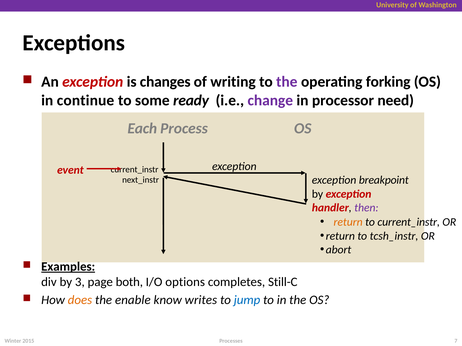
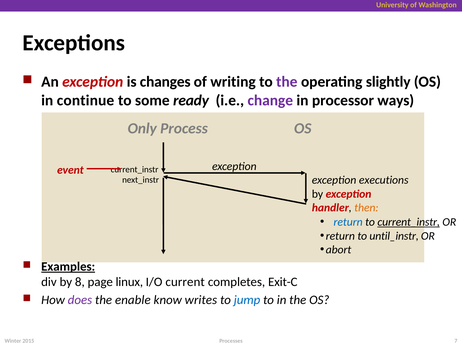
forking: forking -> slightly (388, 82)
need: need -> ways (396, 100)
Each: Each -> Only (142, 129)
breakpoint: breakpoint -> executions (384, 180)
then colour: purple -> orange (366, 208)
return colour: orange -> blue (348, 222)
current_instr underline: none -> present (409, 222)
tcsh_instr: tcsh_instr -> until_instr (394, 236)
3: 3 -> 8 (80, 282)
both: both -> linux (129, 282)
options: options -> current (185, 282)
Still-C: Still-C -> Exit-C (283, 282)
does colour: orange -> purple (80, 300)
